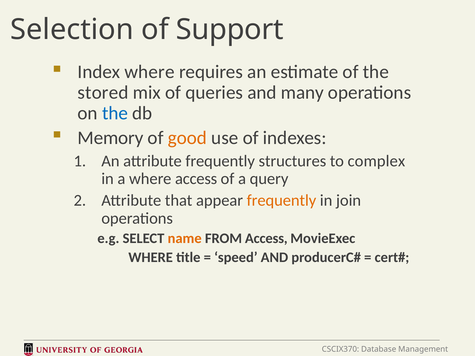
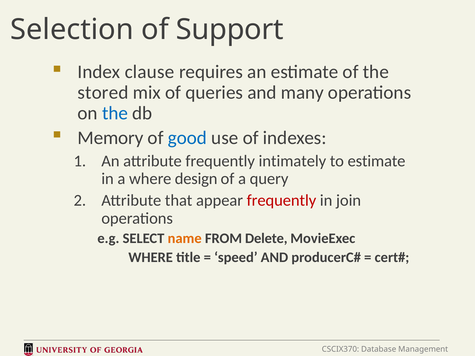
Index where: where -> clause (149, 72)
good colour: orange -> blue (187, 138)
structures: structures -> intimately (292, 161)
to complex: complex -> estimate (377, 161)
where access: access -> design (196, 179)
frequently colour: orange -> red (281, 201)
FROM Access: Access -> Delete (266, 239)
